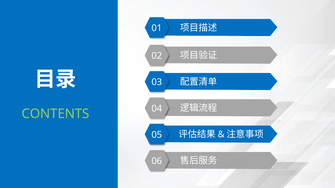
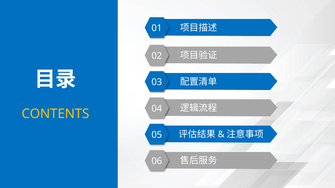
CONTENTS colour: light green -> yellow (55, 114)
